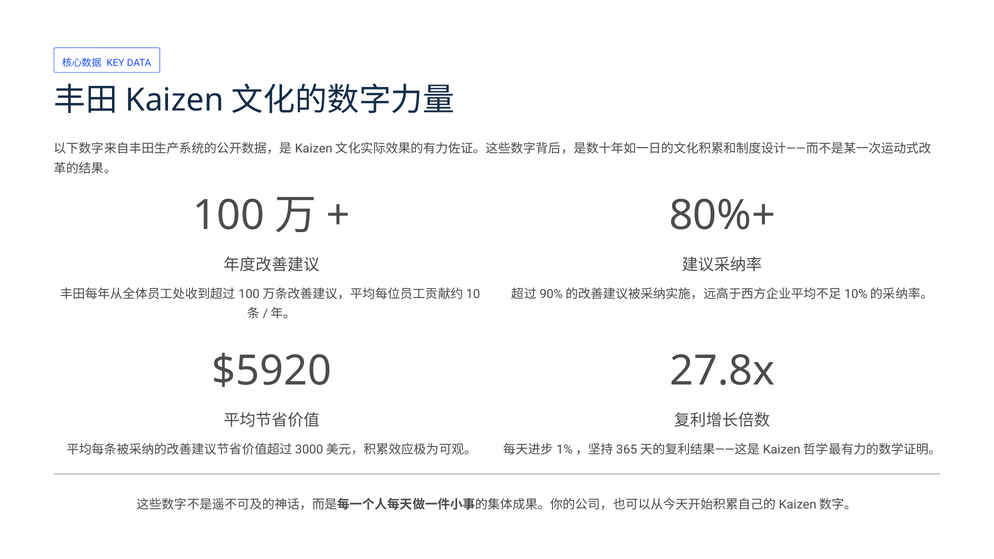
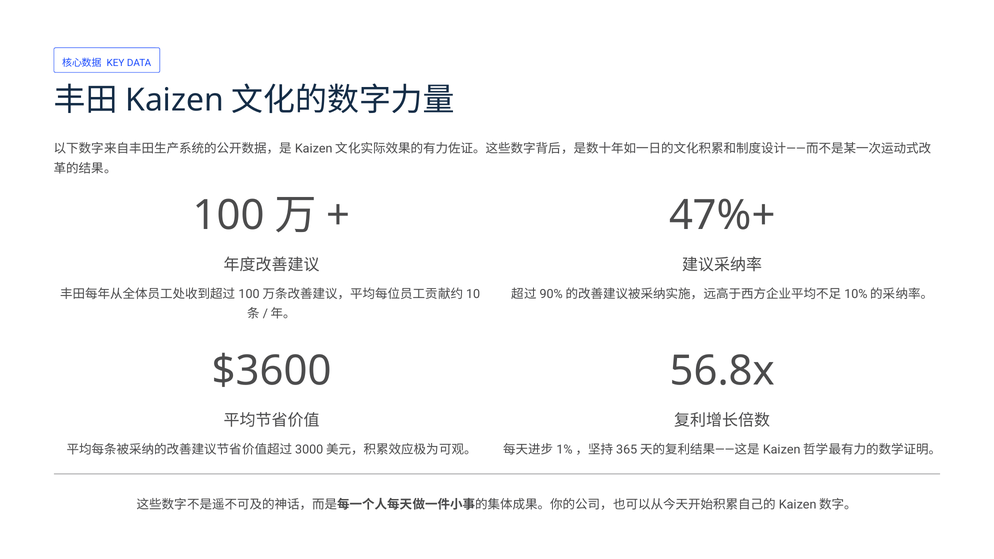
80%+: 80%+ -> 47%+ (722, 215)
$5920: $5920 -> $3600 (272, 371)
27.8x: 27.8x -> 56.8x (722, 371)
